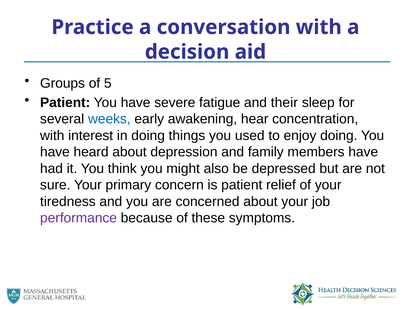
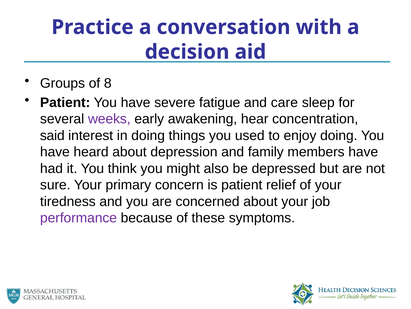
5: 5 -> 8 (108, 83)
their: their -> care (284, 102)
weeks colour: blue -> purple (109, 119)
with: with -> said (52, 135)
